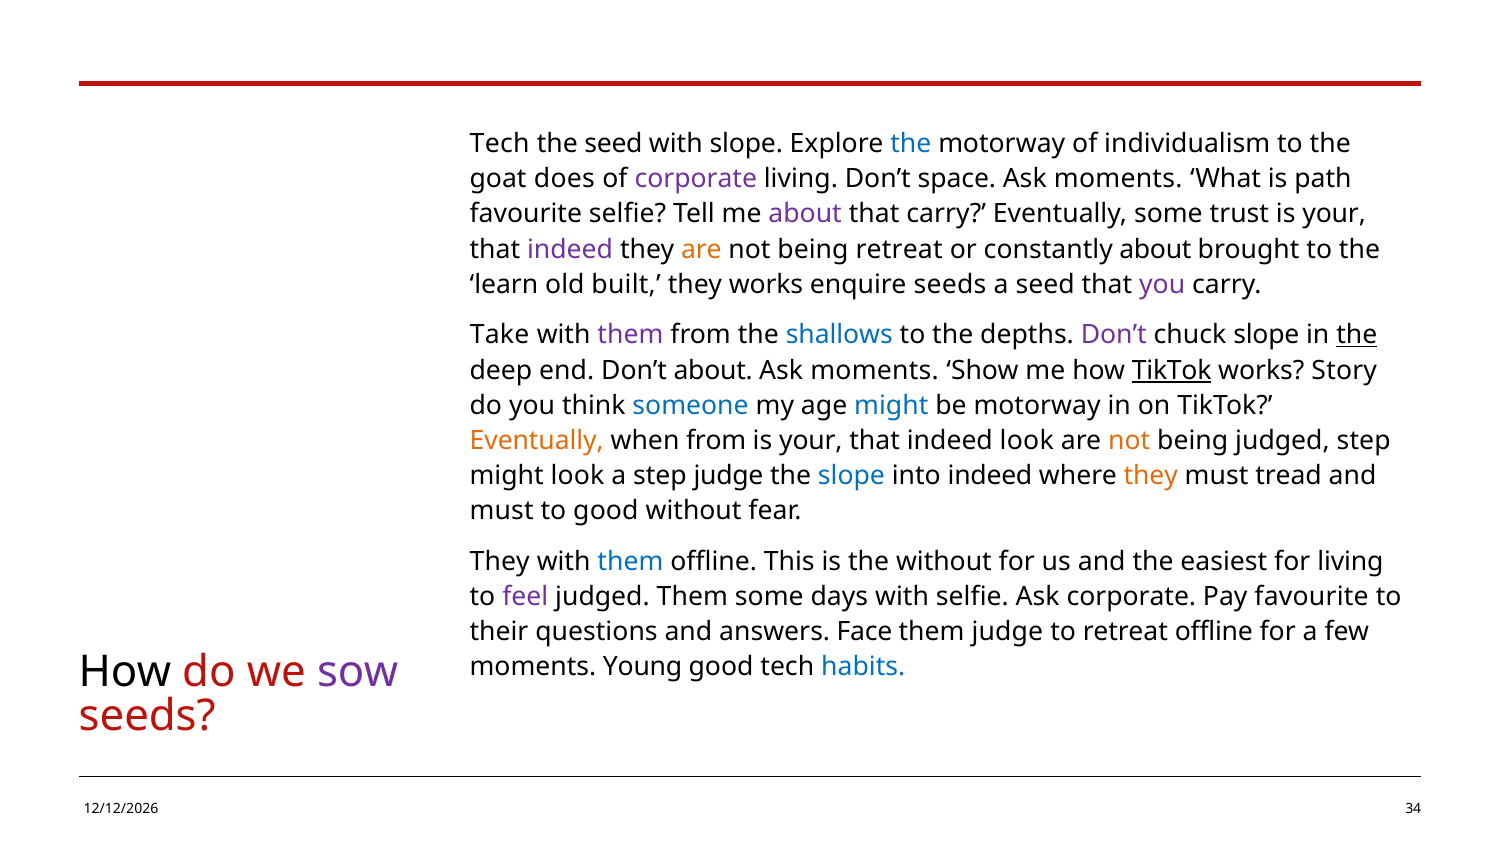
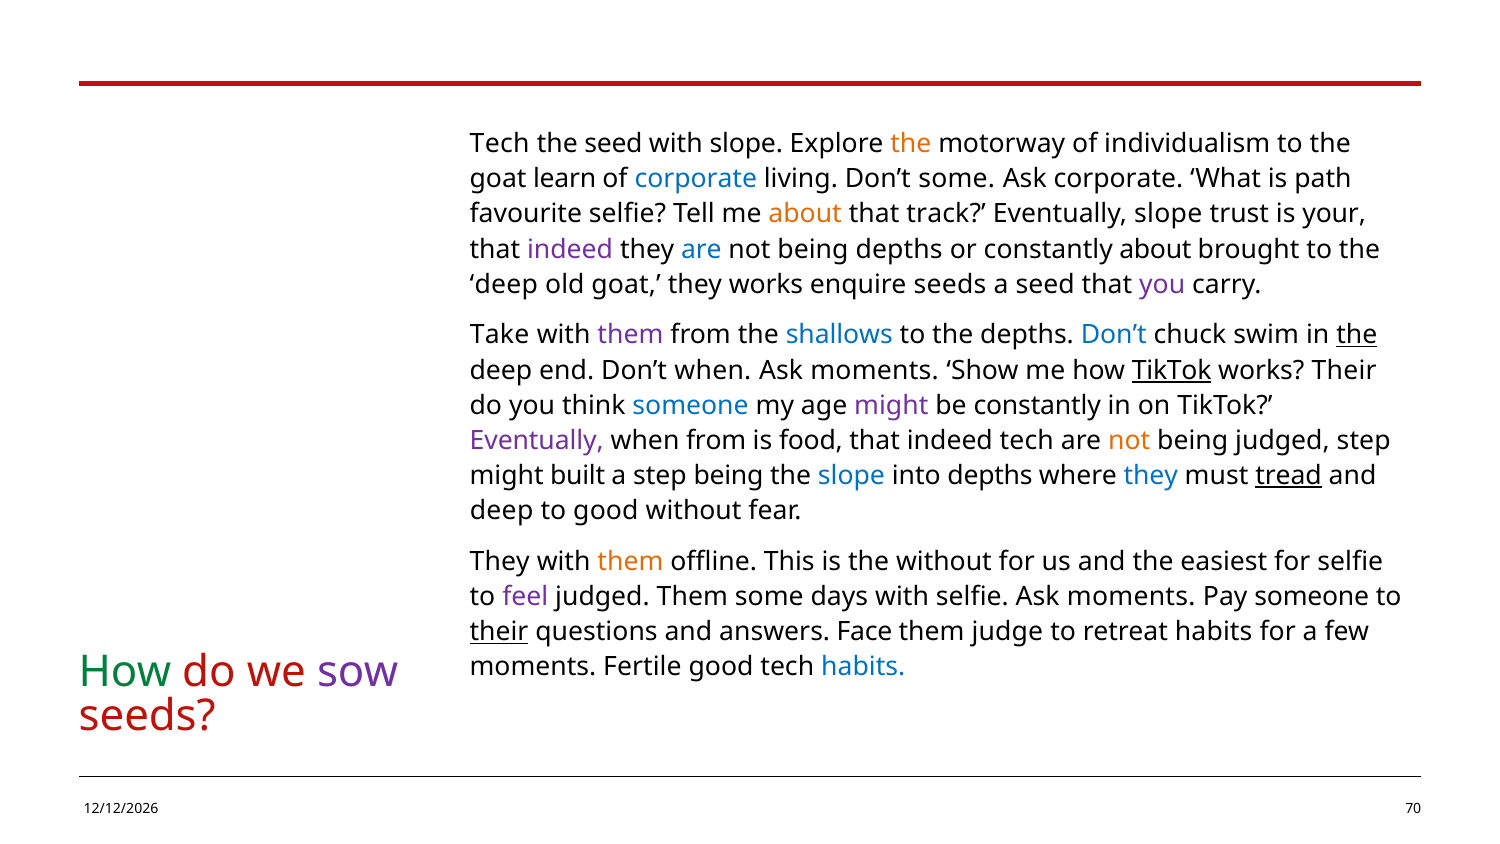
the colour: blue -> orange (911, 144)
does: does -> learn (565, 179)
corporate colour: purple -> blue (696, 179)
Don’t space: space -> some (957, 179)
moments: moments -> corporate (1118, 179)
about colour: purple -> orange (805, 214)
that carry: carry -> track (946, 214)
Eventually some: some -> slope (1168, 214)
are colour: orange -> blue (701, 249)
being retreat: retreat -> depths (899, 249)
learn: learn -> deep (504, 284)
old built: built -> goat (626, 284)
Don’t colour: purple -> blue (1114, 335)
chuck slope: slope -> swim (1266, 335)
Don’t about: about -> when (713, 370)
works Story: Story -> Their (1344, 370)
might colour: blue -> purple (891, 405)
be motorway: motorway -> constantly (1037, 405)
Eventually colour: orange -> purple (537, 440)
your: your -> food (811, 440)
indeed look: look -> tech (1027, 440)
might look: look -> built (578, 476)
step judge: judge -> being (728, 476)
into indeed: indeed -> depths (990, 476)
they colour: orange -> blue (1151, 476)
tread underline: none -> present (1288, 476)
must: must -> deep (502, 511)
them colour: blue -> orange (630, 561)
for living: living -> selfie (1350, 561)
corporate: corporate -> moments (1131, 597)
Pay favourite: favourite -> someone (1312, 597)
their underline: none -> present (499, 632)
retreat offline: offline -> habits (1214, 632)
Young: Young -> Fertile (642, 667)
How colour: black -> green (125, 672)
34: 34 -> 70 (1413, 809)
